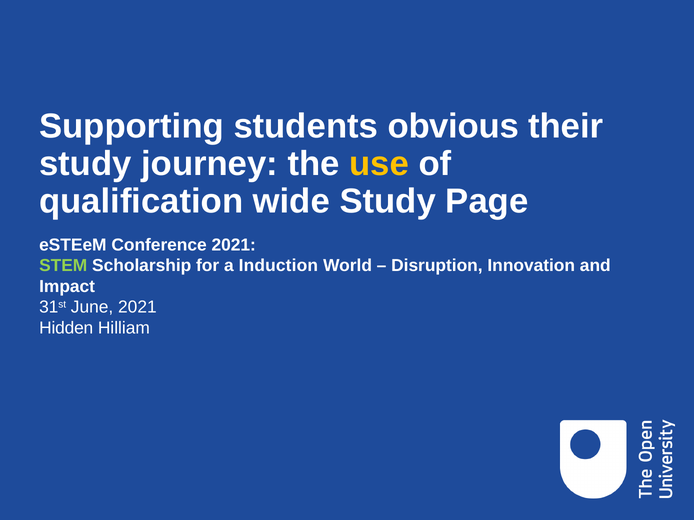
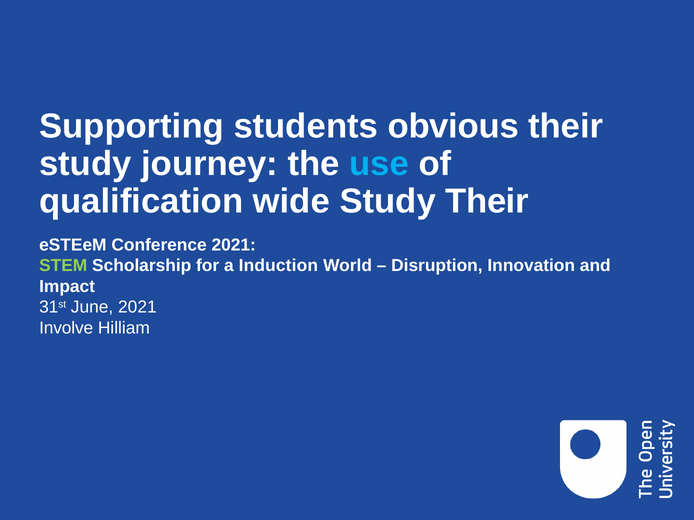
use colour: yellow -> light blue (379, 164)
Study Page: Page -> Their (487, 202)
Hidden: Hidden -> Involve (66, 328)
